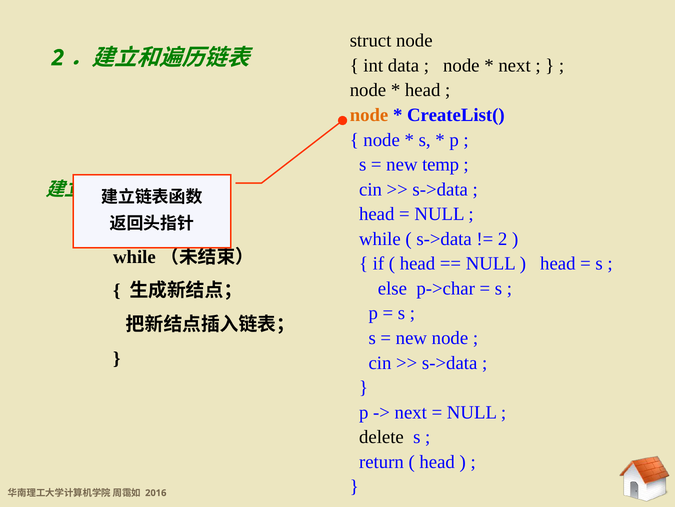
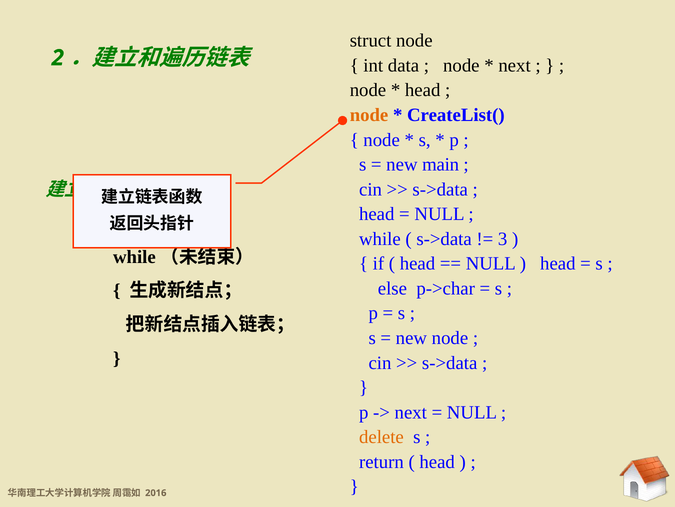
temp: temp -> main (441, 164)
2: 2 -> 3 (503, 239)
delete colour: black -> orange (381, 436)
